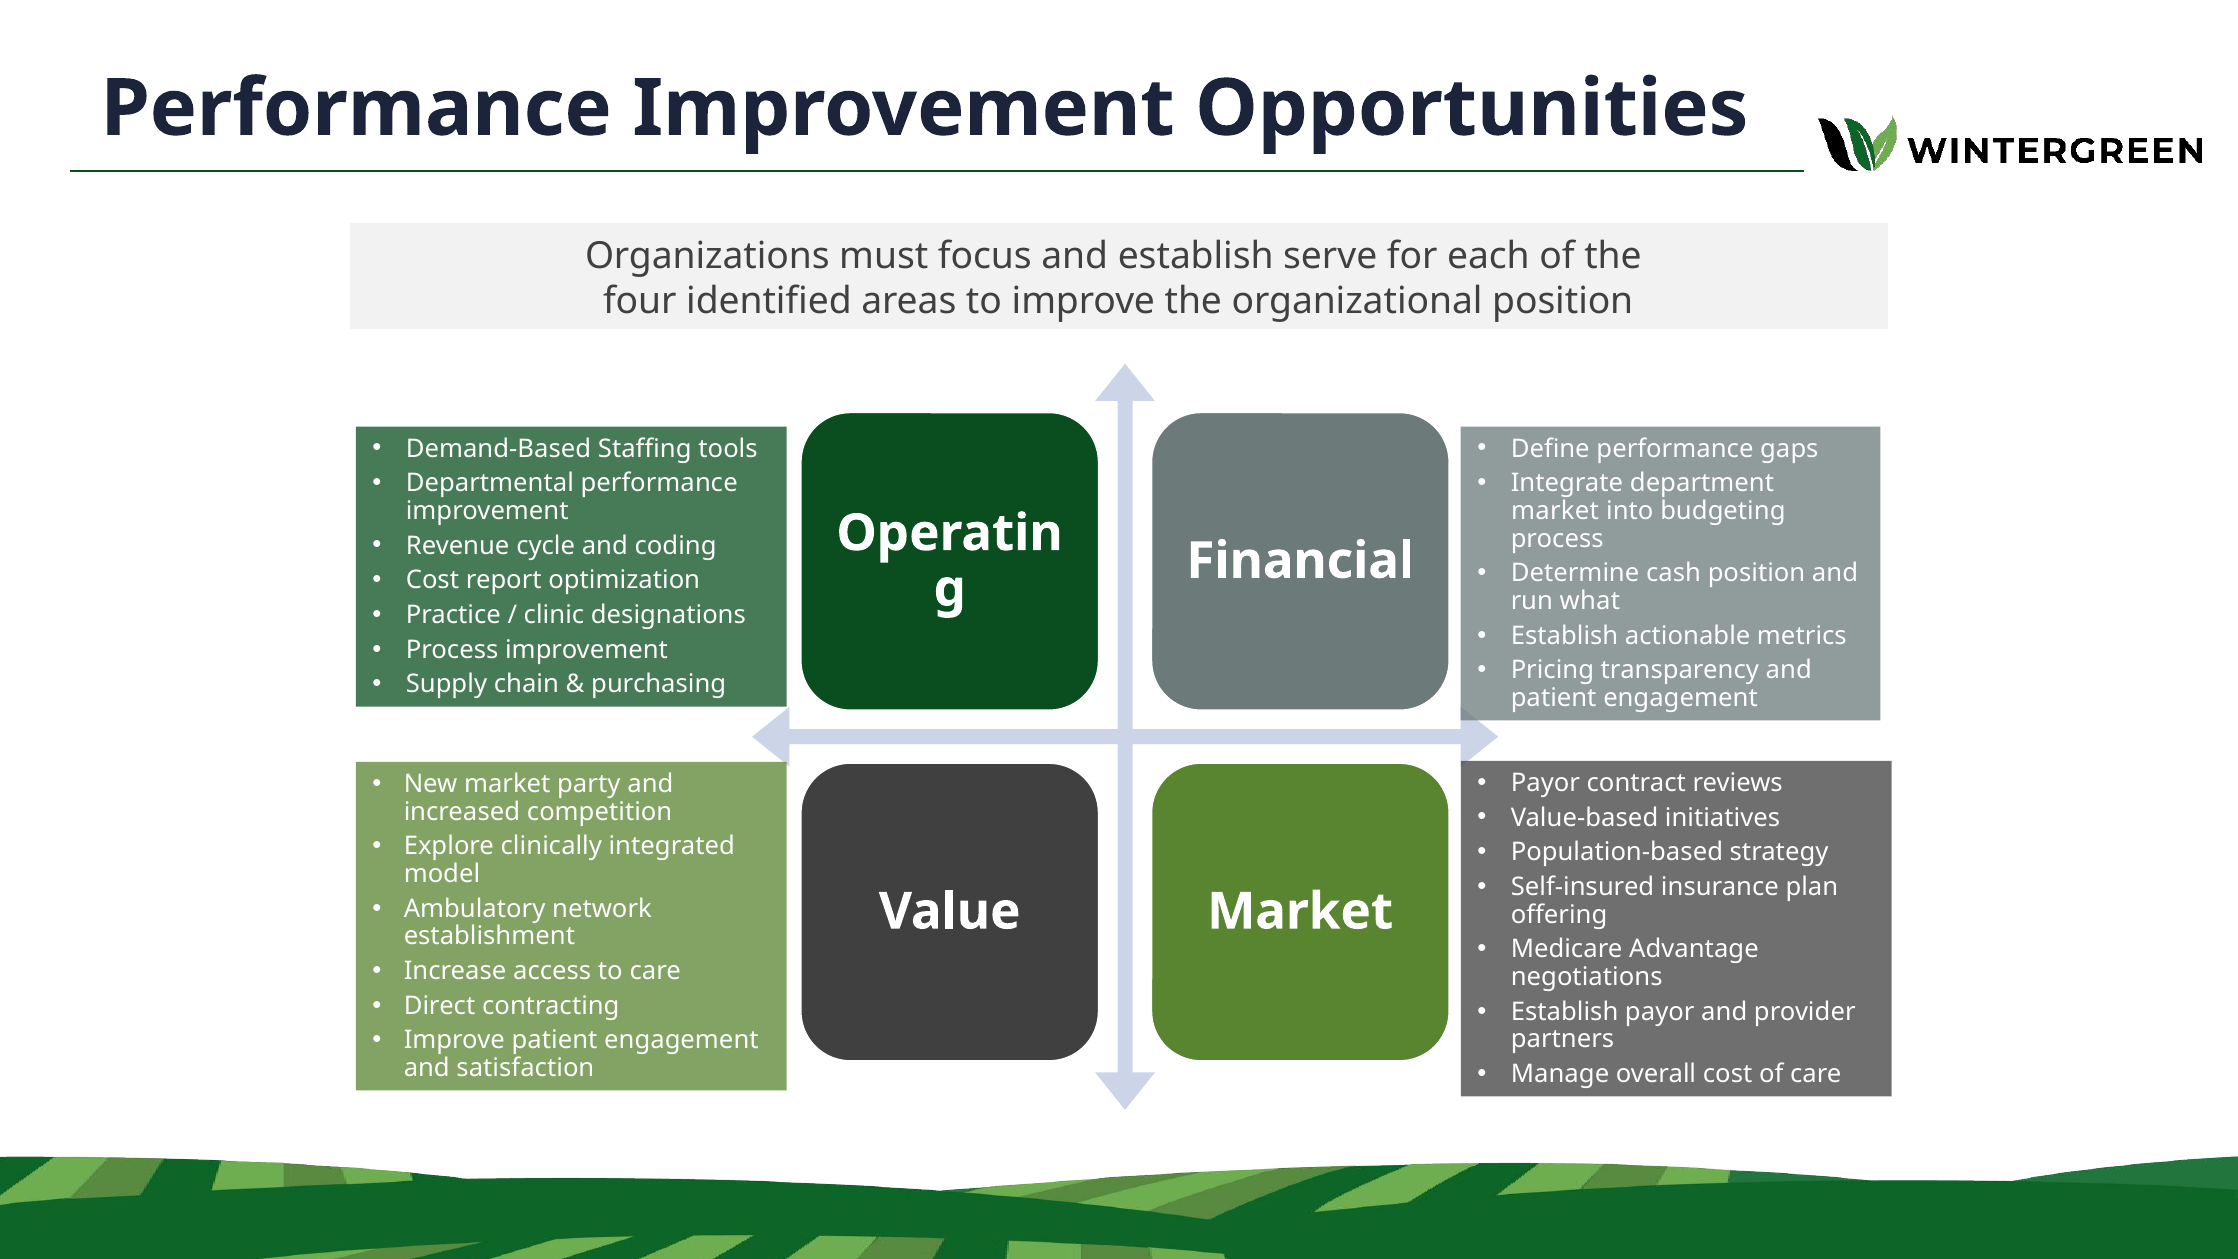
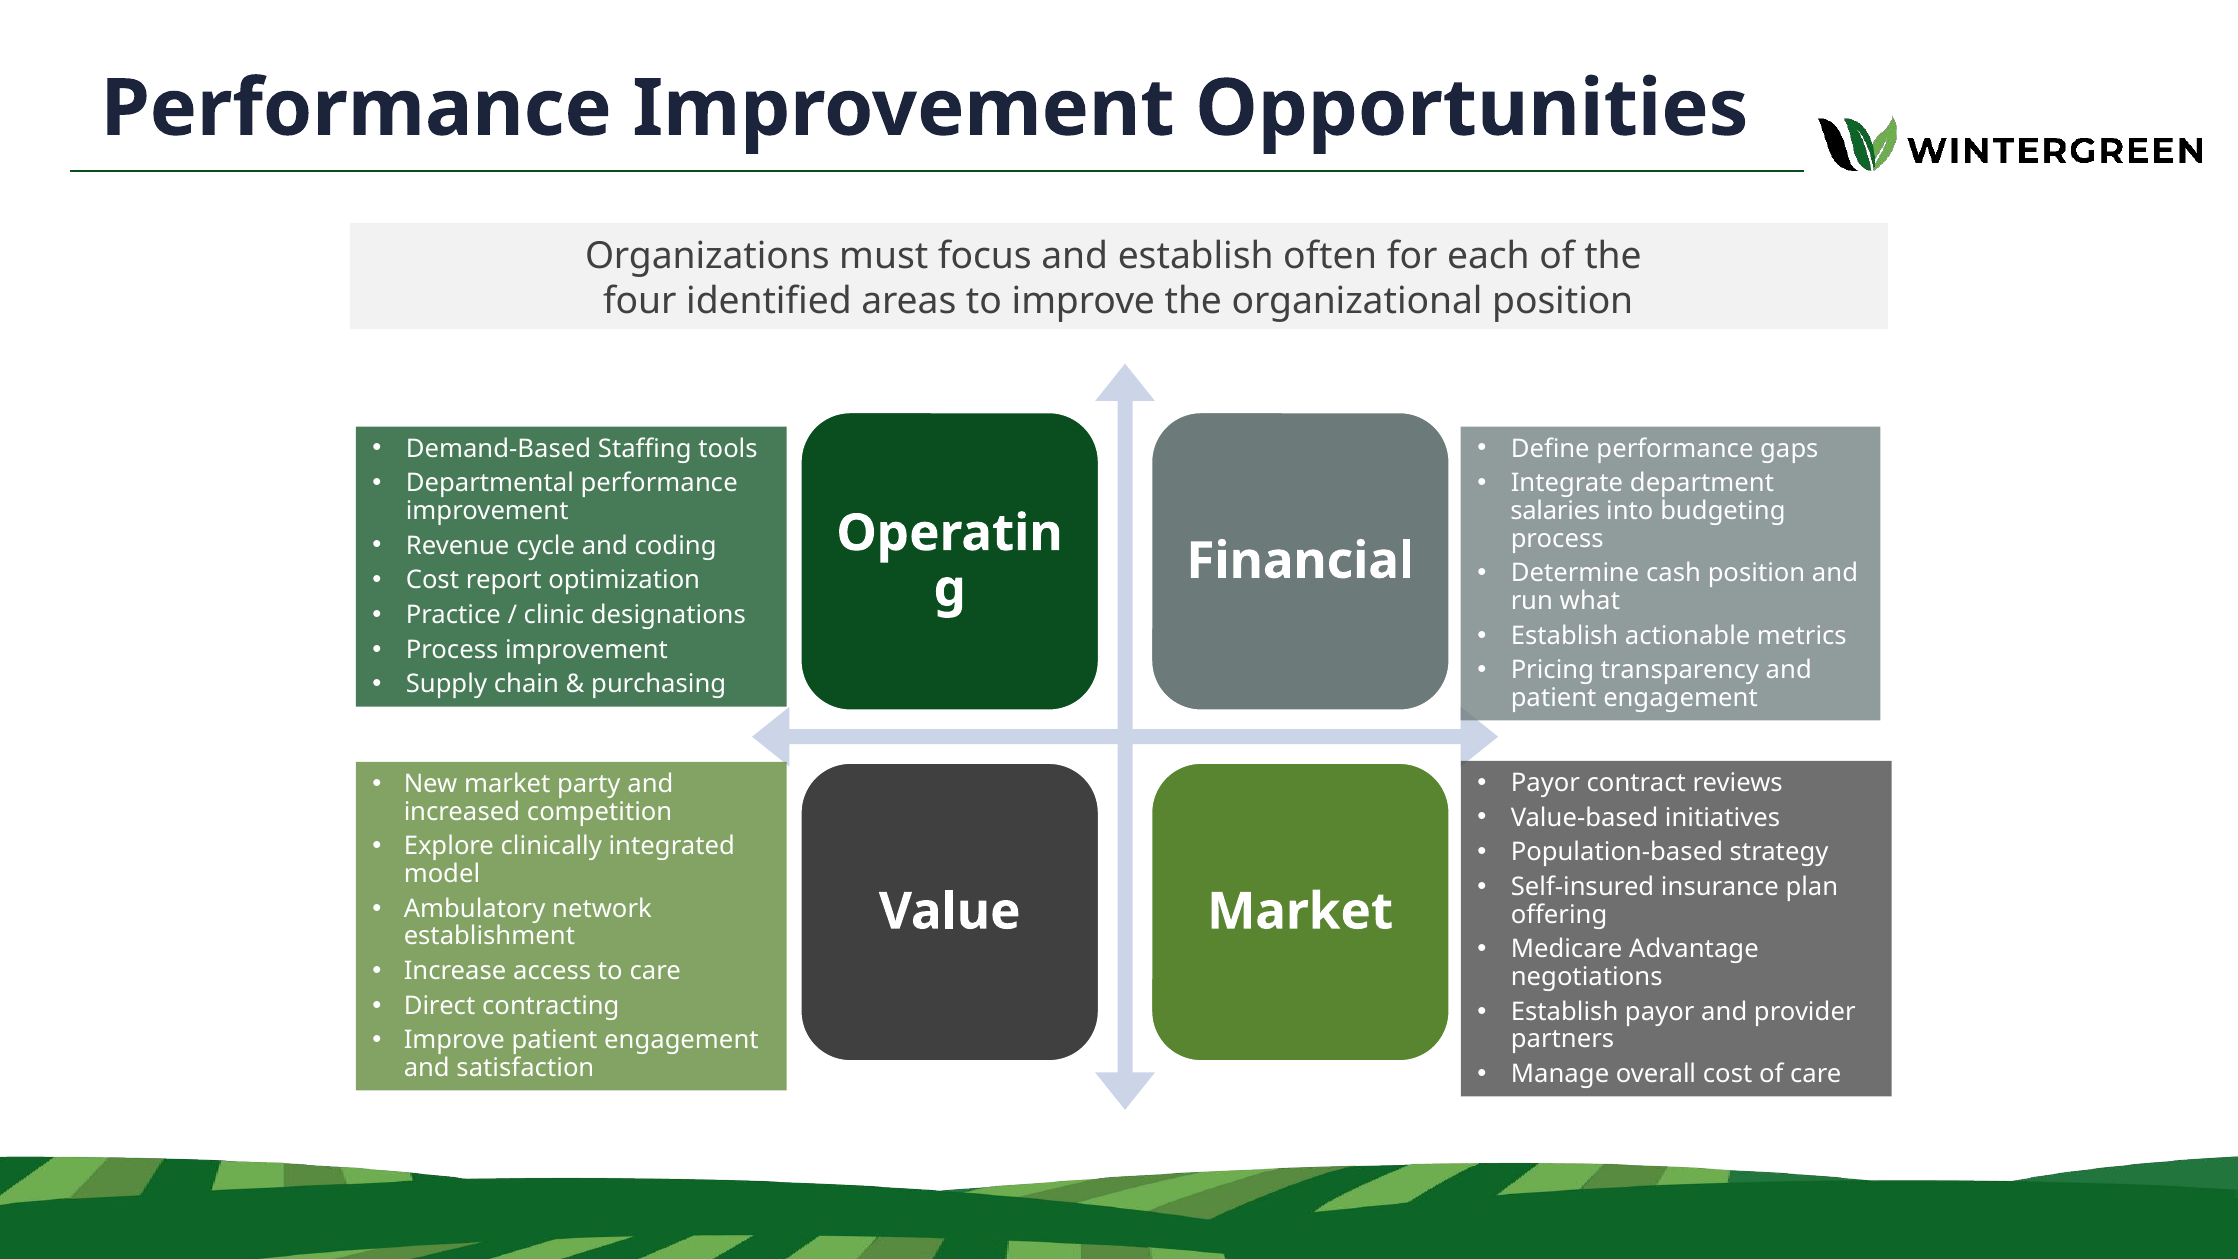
serve: serve -> often (1330, 256)
market: market -> salaries (1555, 511)
